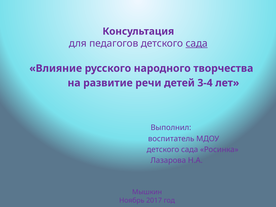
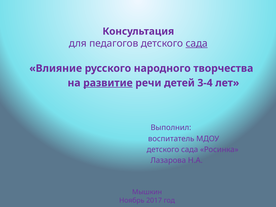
развитие underline: none -> present (108, 83)
